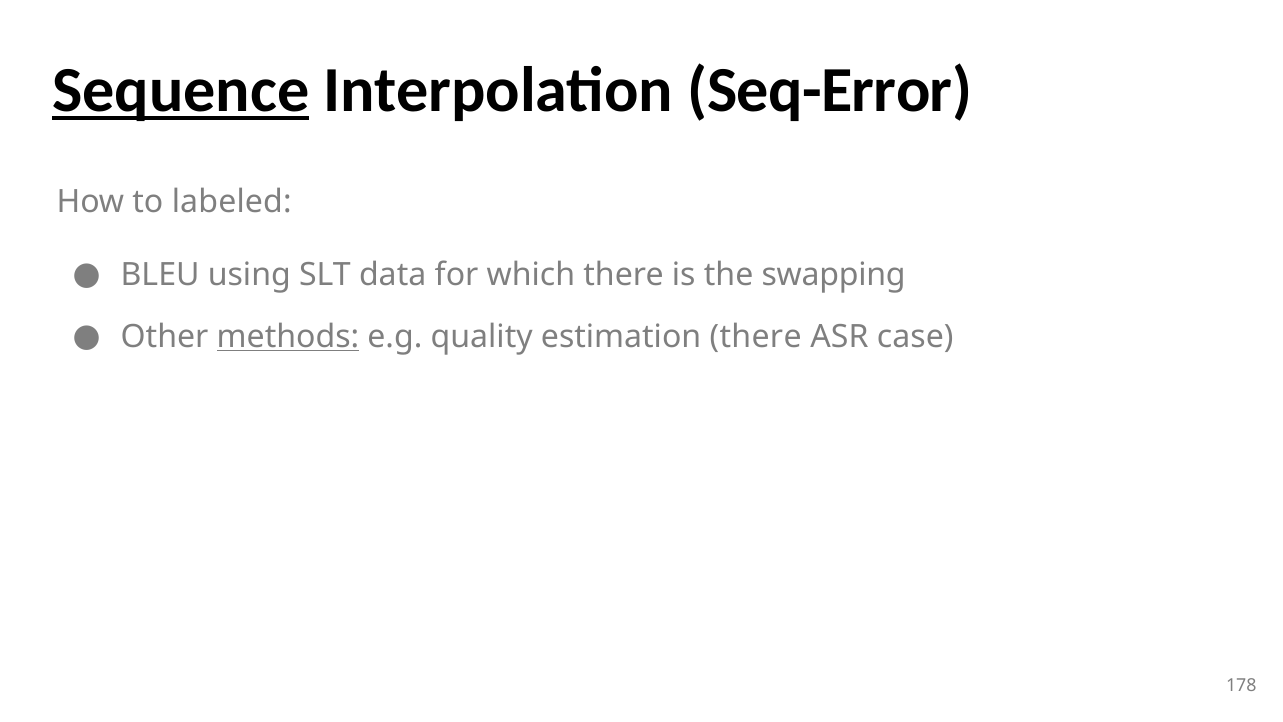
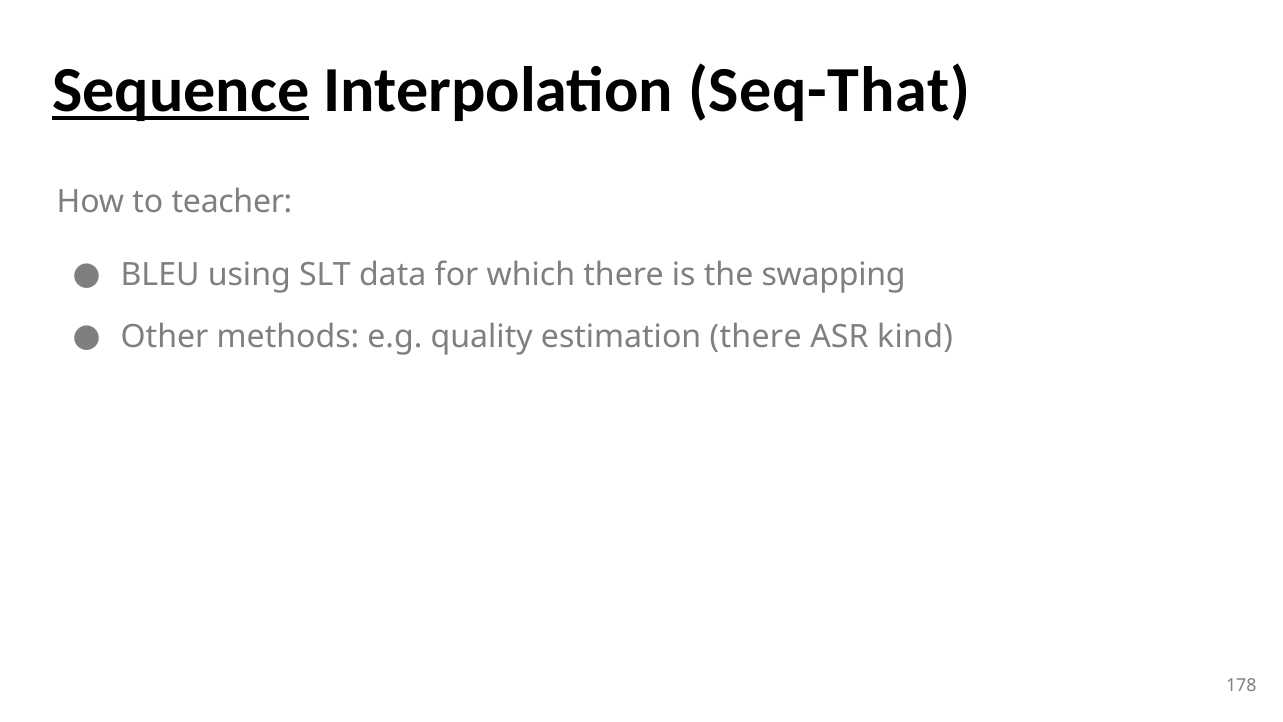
Seq-Error: Seq-Error -> Seq-That (829, 91)
to labeled: labeled -> teacher (232, 202)
methods underline: present -> none (288, 337)
case: case -> kind (915, 337)
